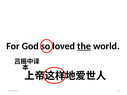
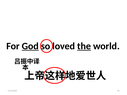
God underline: none -> present (30, 46)
